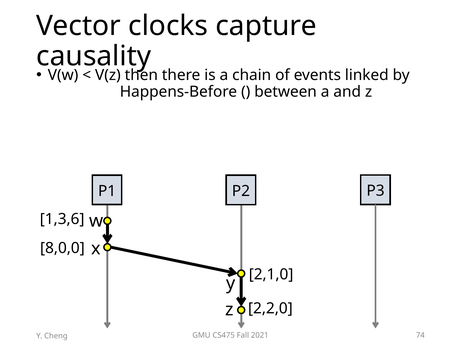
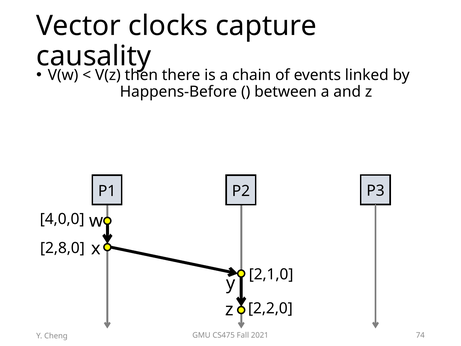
1,3,6: 1,3,6 -> 4,0,0 (62, 219)
8,0,0: 8,0,0 -> 2,8,0 (62, 248)
